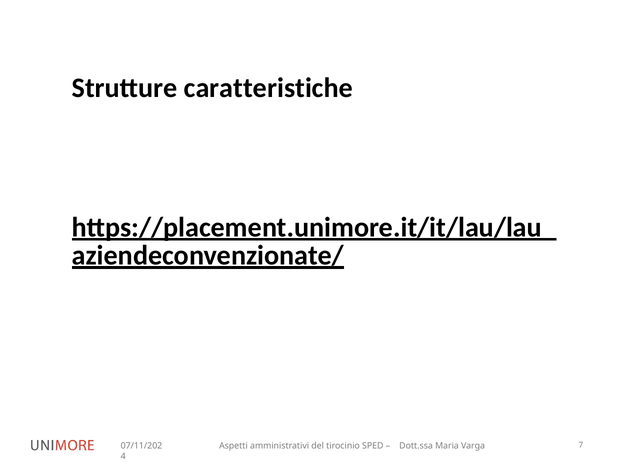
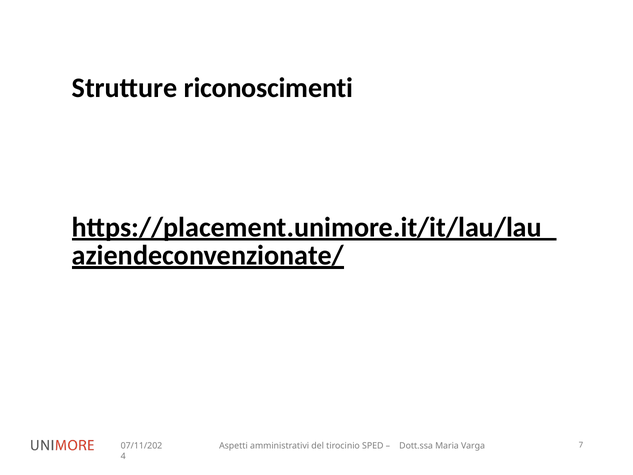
caratteristiche: caratteristiche -> riconoscimenti (269, 88)
